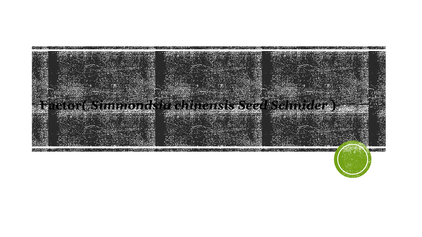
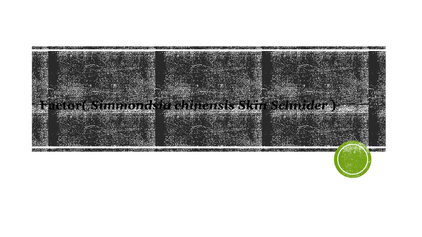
Seed: Seed -> Skin (252, 106)
